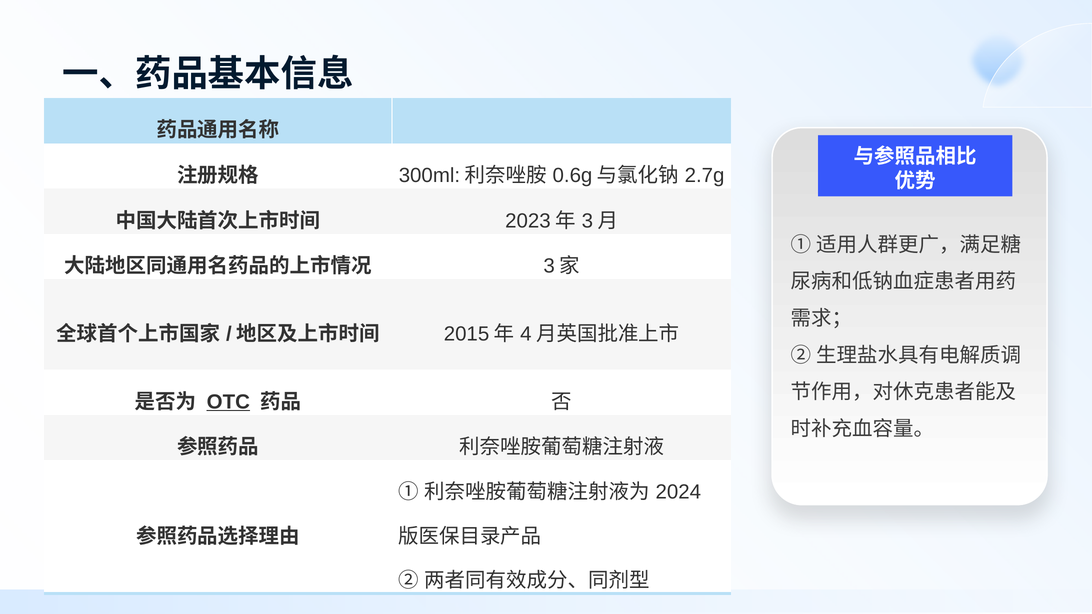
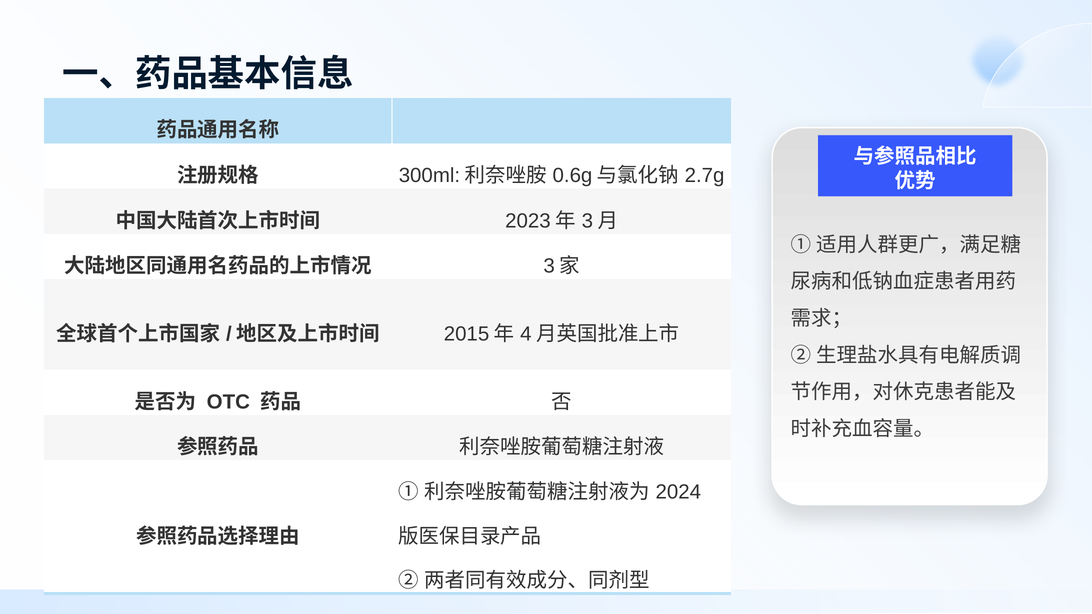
OTC underline: present -> none (228, 402)
